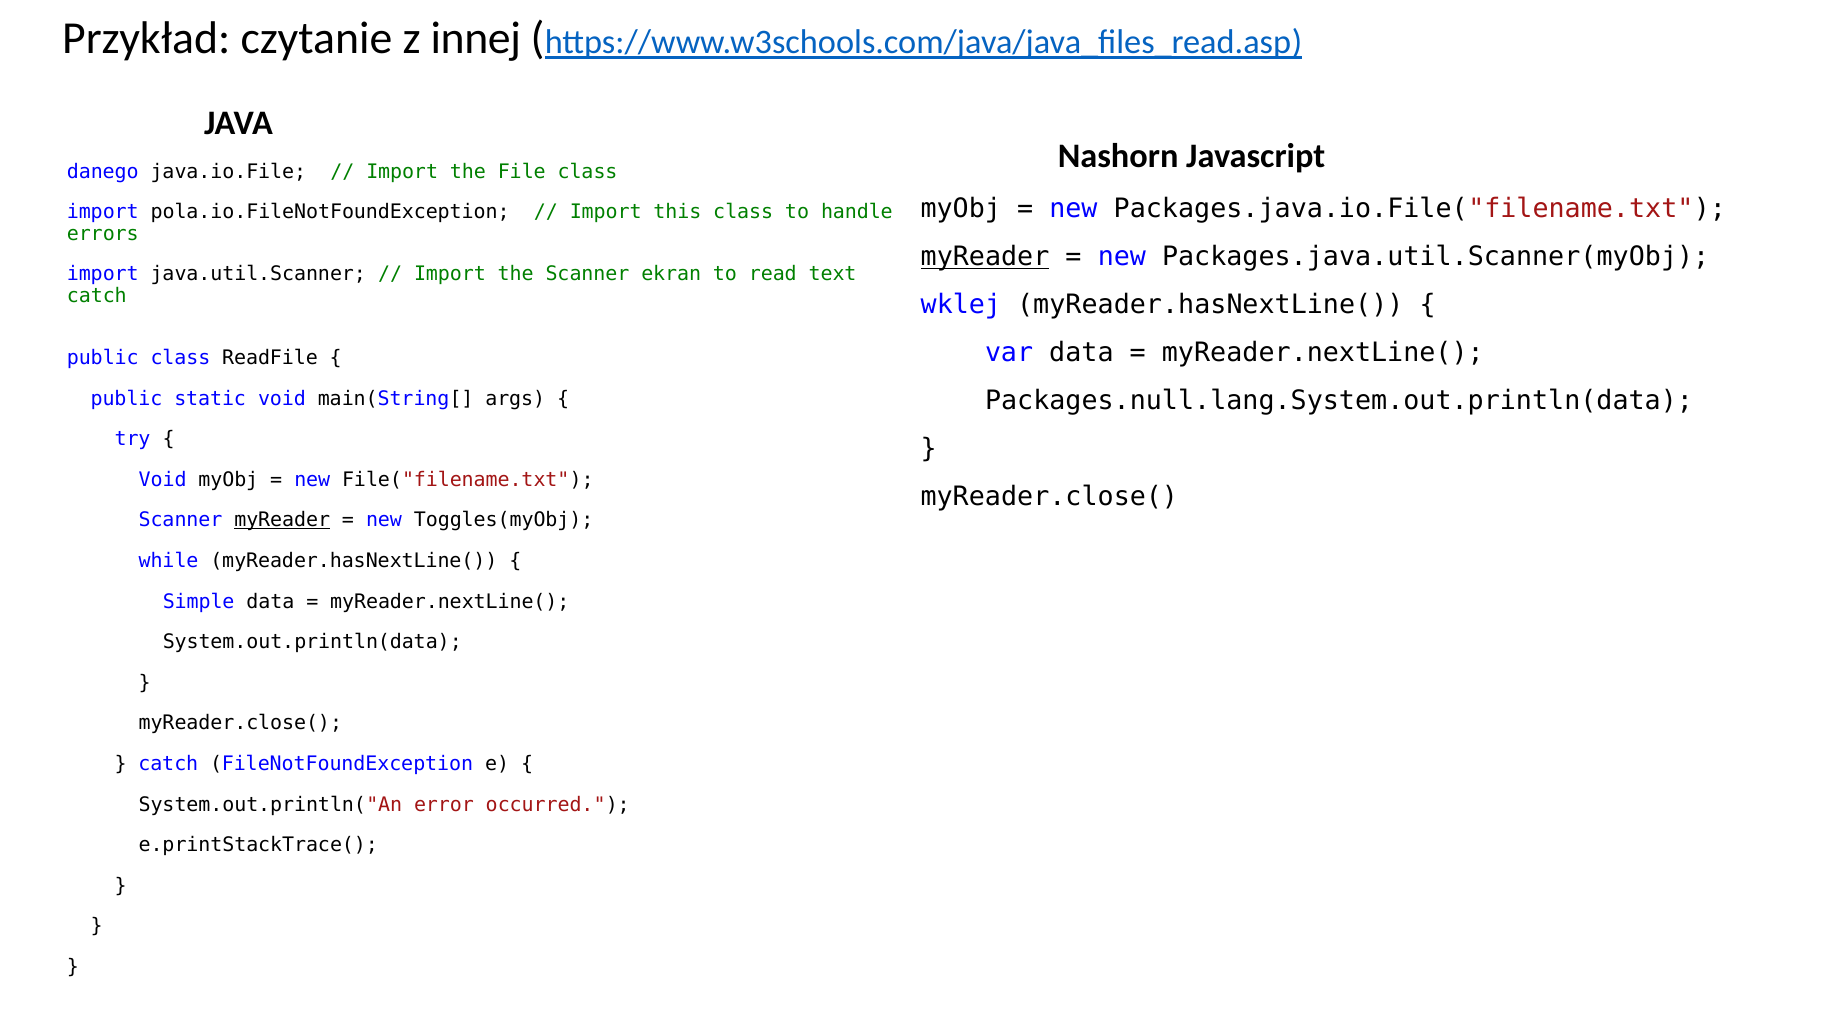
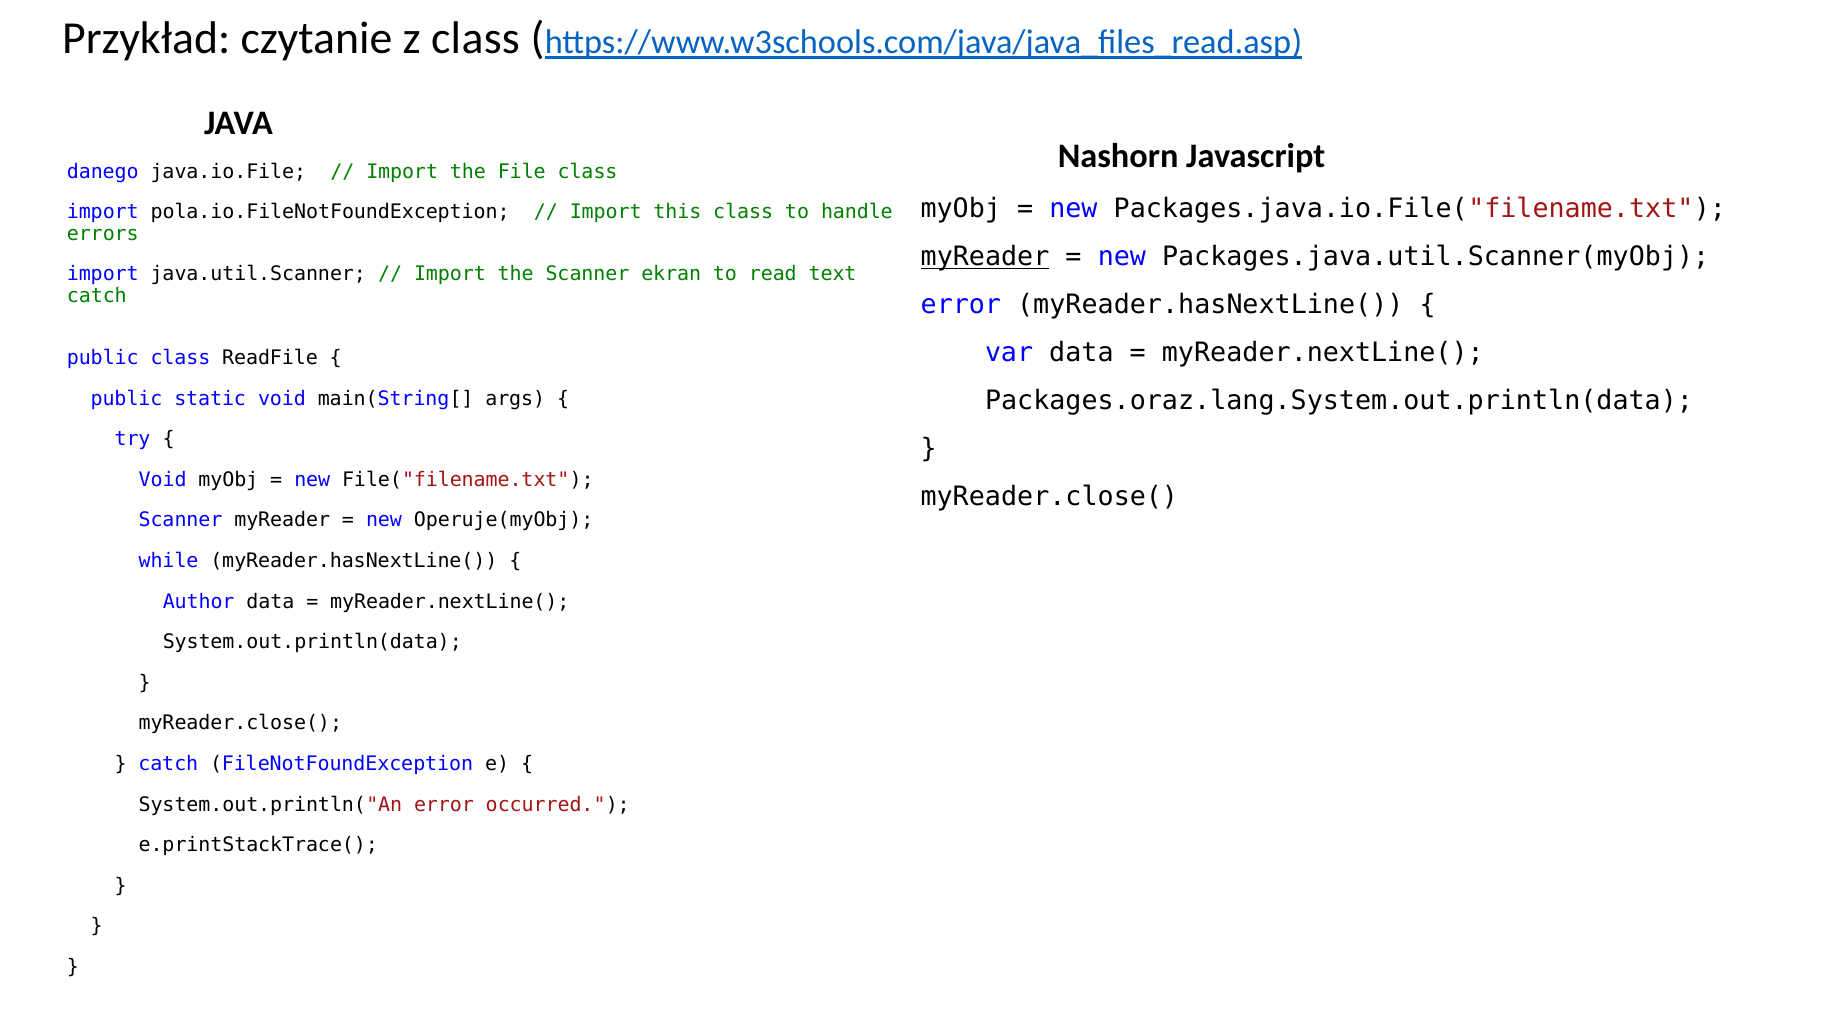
z innej: innej -> class (475, 39)
wklej: wklej -> error (961, 305)
Packages.null.lang.System.out.println(data: Packages.null.lang.System.out.println(data -> Packages.oraz.lang.System.out.println(data (1339, 401)
myReader underline: present -> none (282, 520)
Toggles(myObj: Toggles(myObj -> Operuje(myObj (504, 520)
Simple: Simple -> Author (199, 601)
